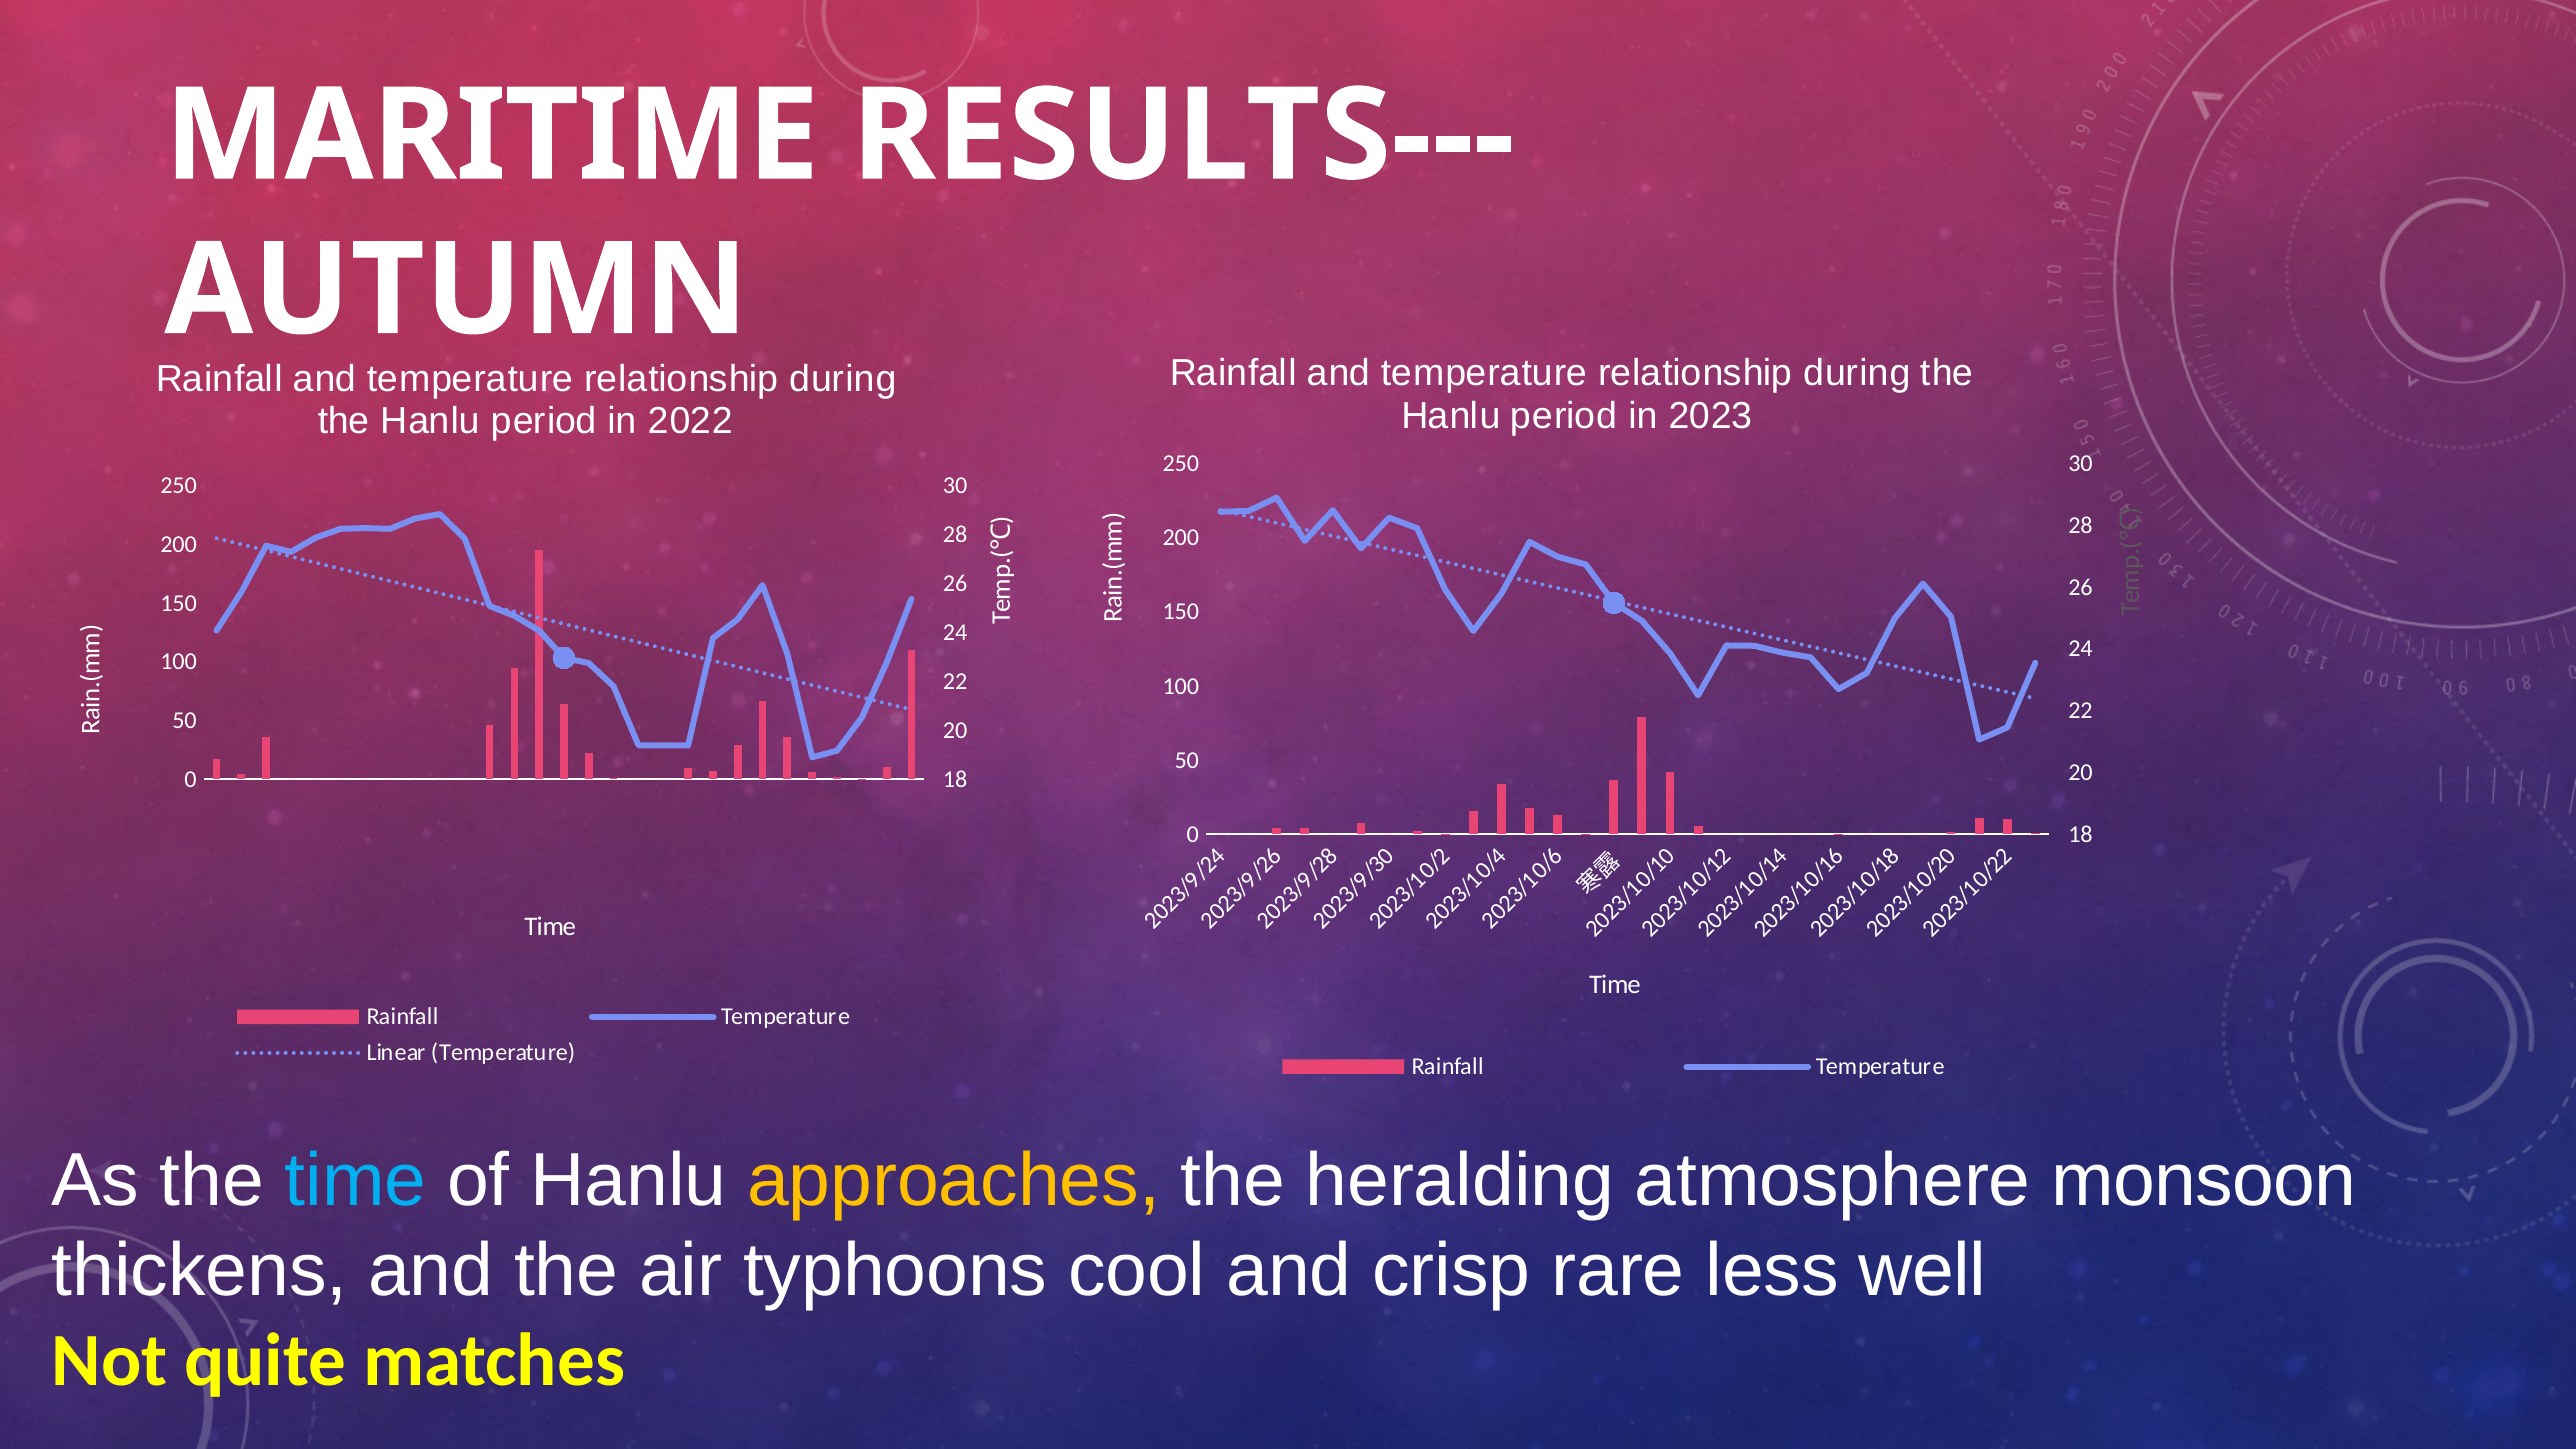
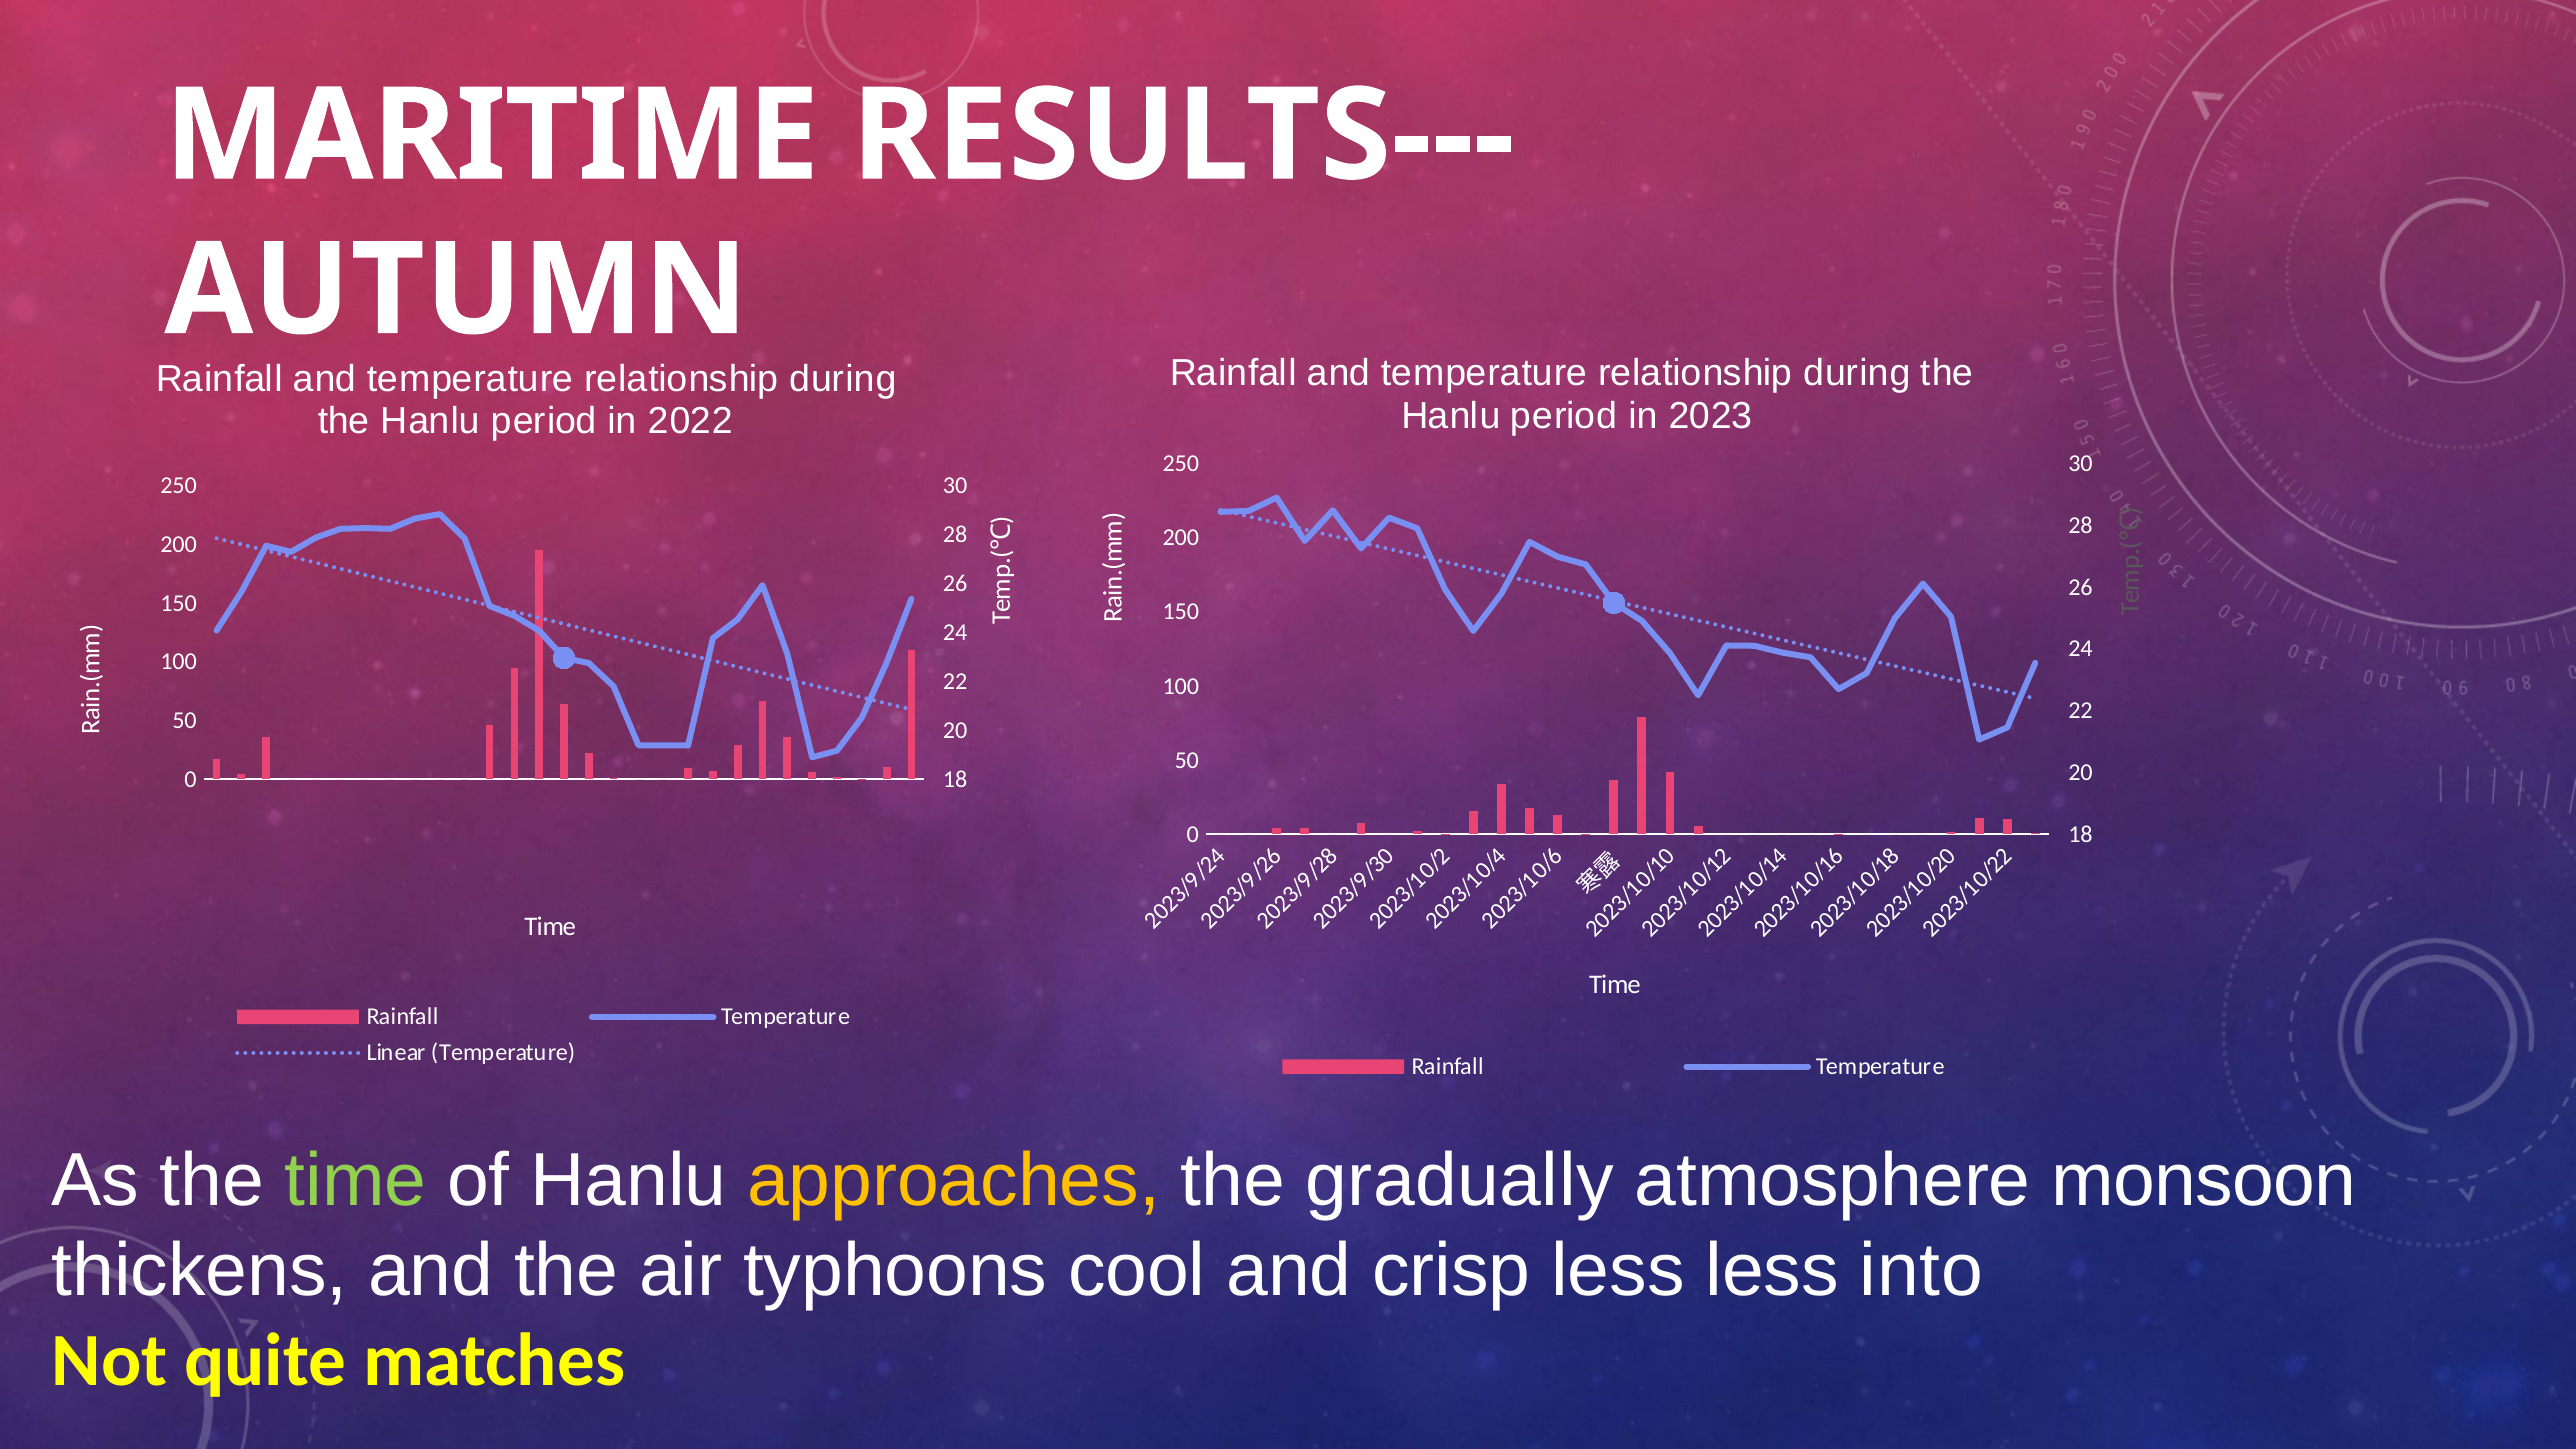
time colour: light blue -> light green (356, 1180)
heralding: heralding -> gradually (1460, 1180)
crisp rare: rare -> less (1618, 1271)
well: well -> into (1922, 1271)
